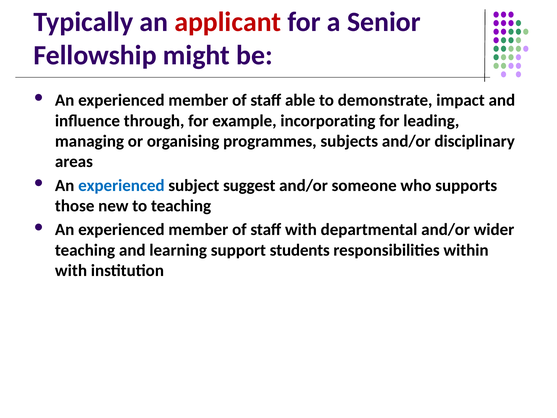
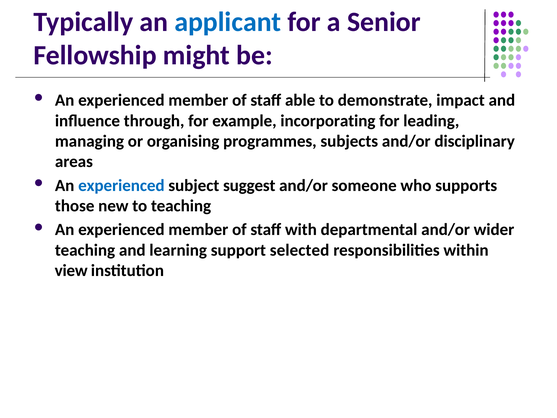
applicant colour: red -> blue (228, 22)
students: students -> selected (300, 250)
with: with -> view (71, 270)
